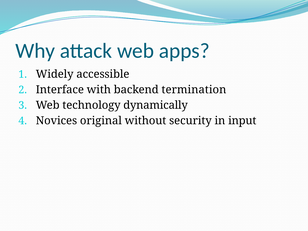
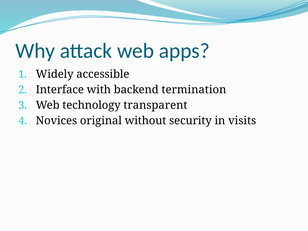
dynamically: dynamically -> transparent (155, 105)
input: input -> visits (242, 121)
